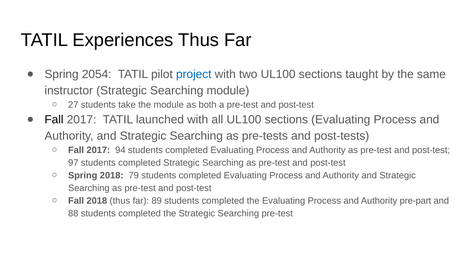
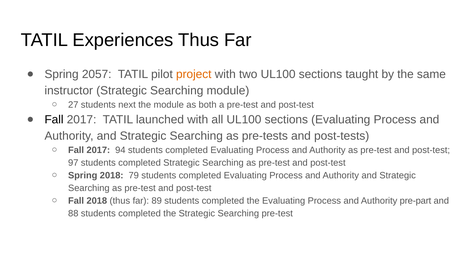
2054: 2054 -> 2057 (97, 74)
project colour: blue -> orange (194, 74)
take: take -> next (127, 105)
